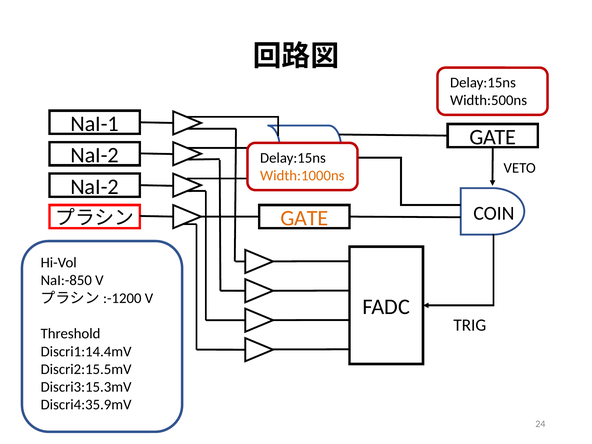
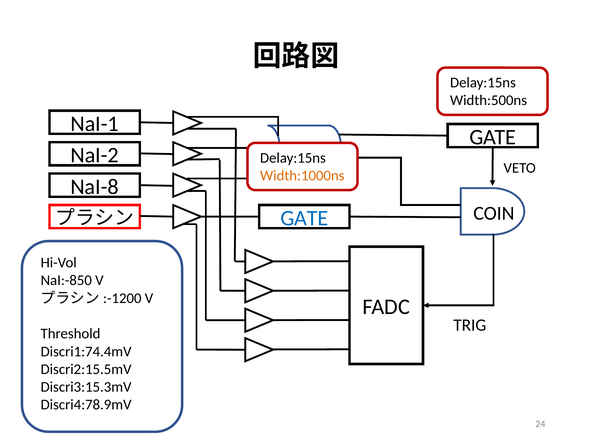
NaI-2: NaI-2 -> NaI-8 (95, 187)
GATE colour: orange -> blue (304, 218)
Discri1:14.4mV: Discri1:14.4mV -> Discri1:74.4mV (86, 351)
Discri4:35.9mV: Discri4:35.9mV -> Discri4:78.9mV (86, 405)
